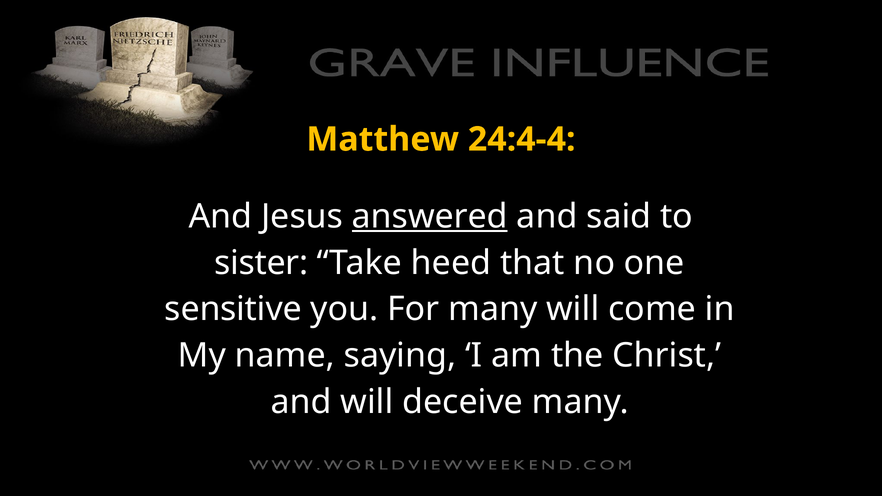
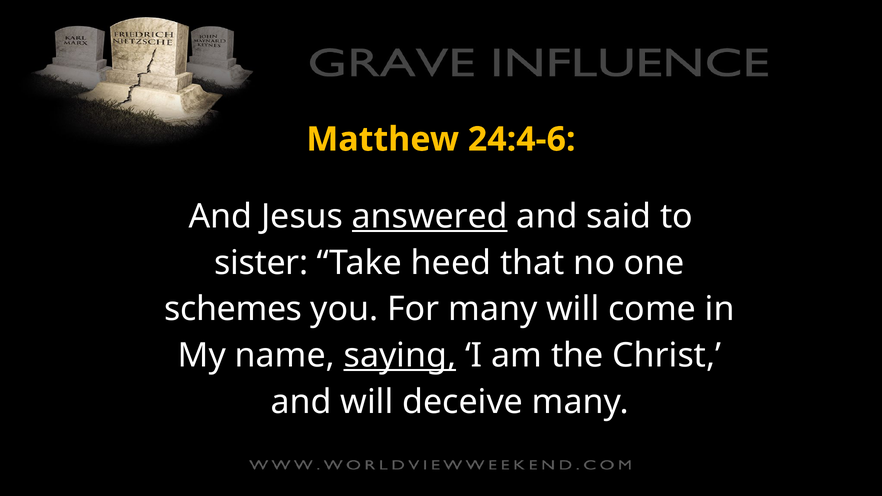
24:4-4: 24:4-4 -> 24:4-6 (522, 139)
sensitive: sensitive -> schemes (233, 309)
saying underline: none -> present (400, 356)
